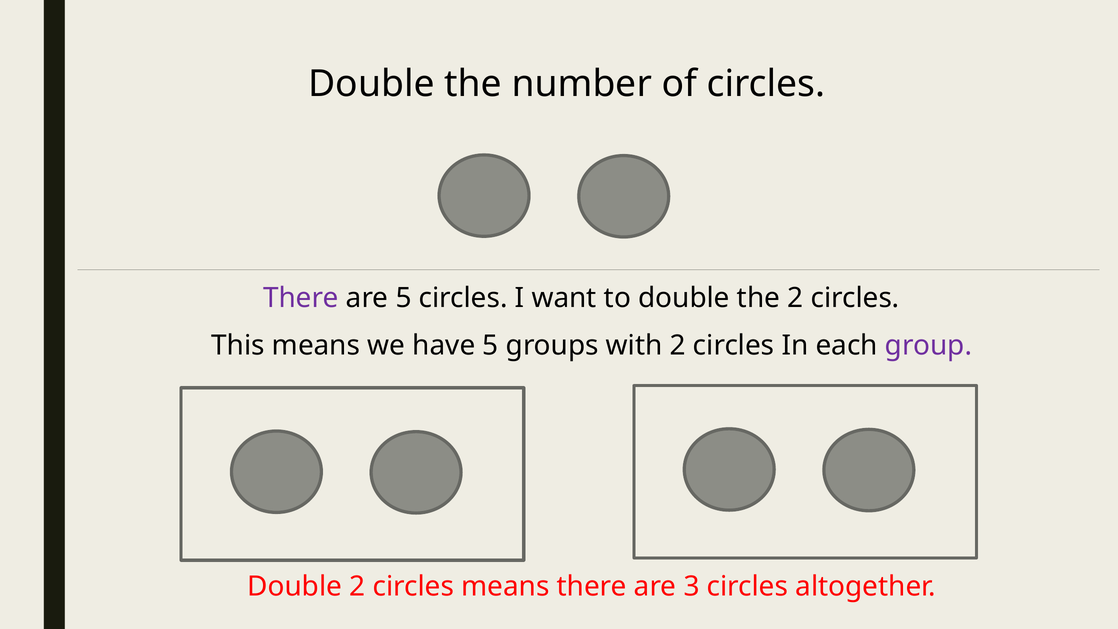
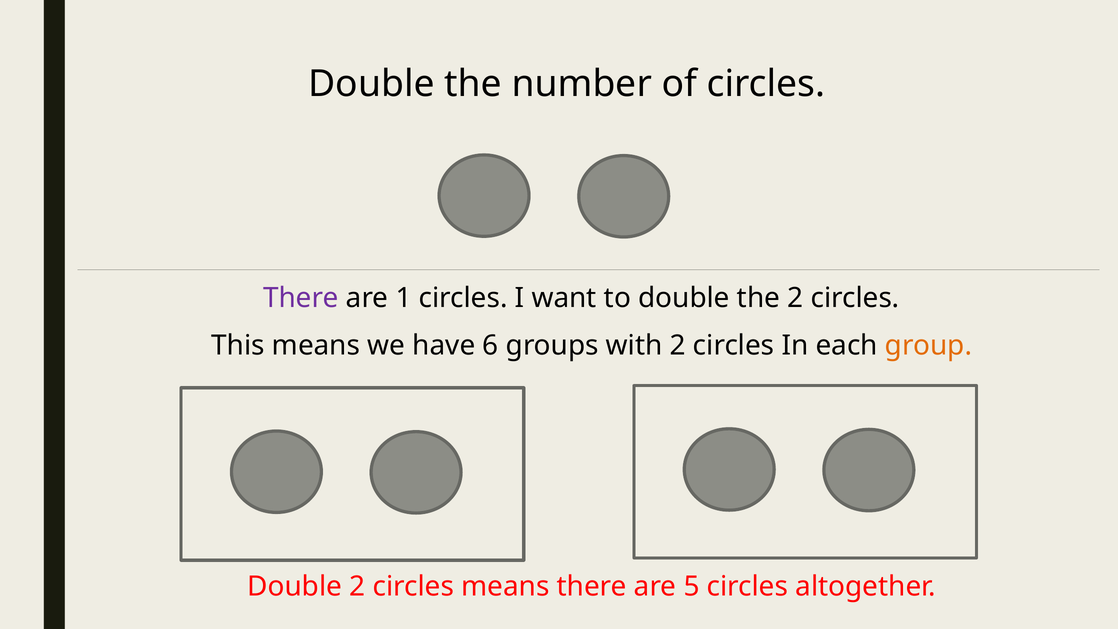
are 5: 5 -> 1 (404, 298)
have 5: 5 -> 6 (490, 345)
group colour: purple -> orange (928, 345)
3: 3 -> 5 (692, 586)
